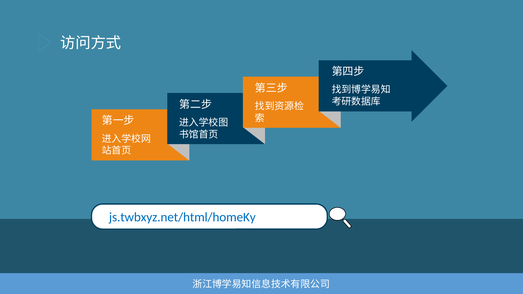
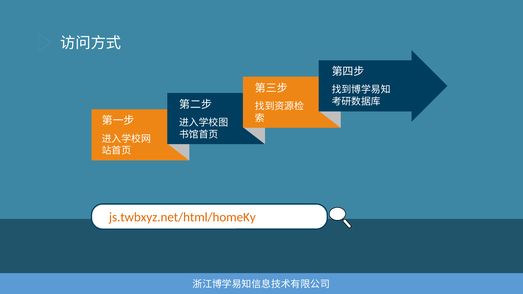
js.twbxyz.net/html/homeKy colour: blue -> orange (182, 217)
